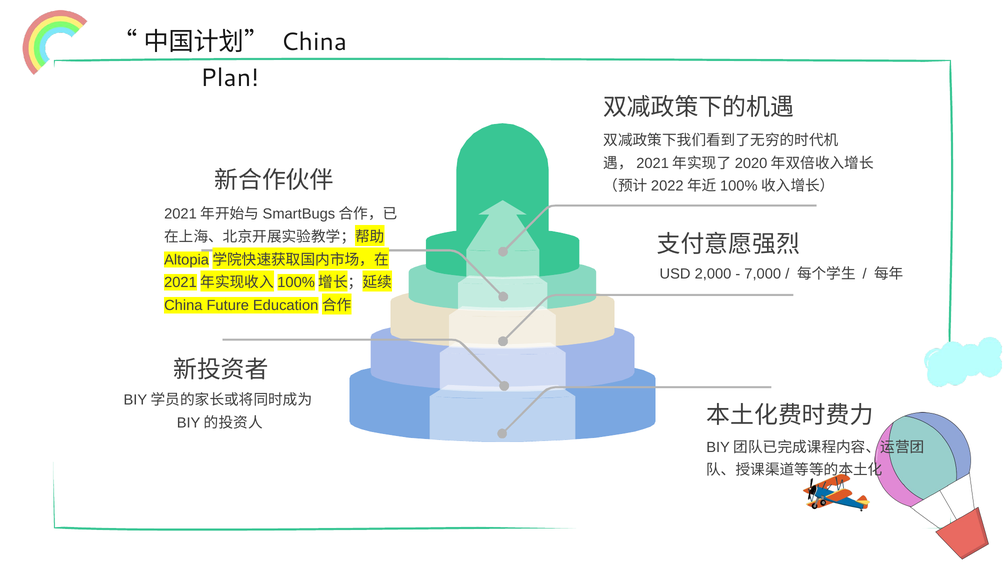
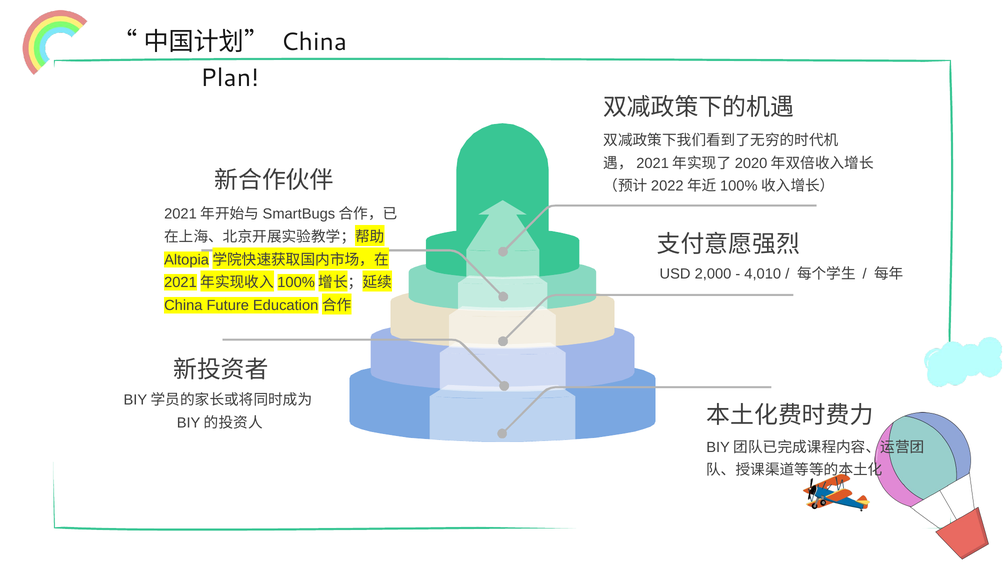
7,000: 7,000 -> 4,010 (763, 274)
